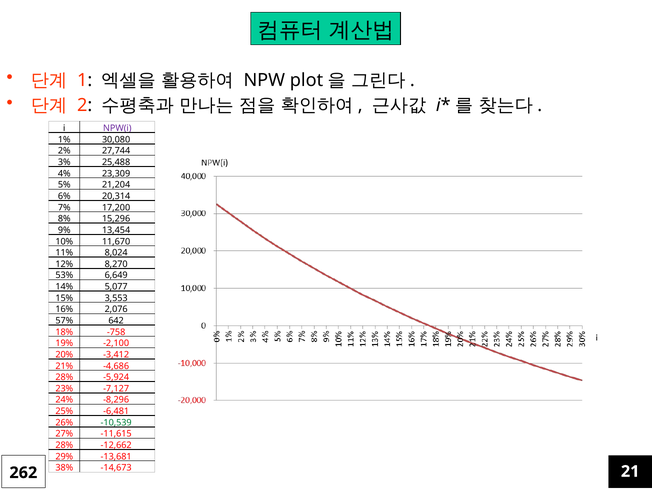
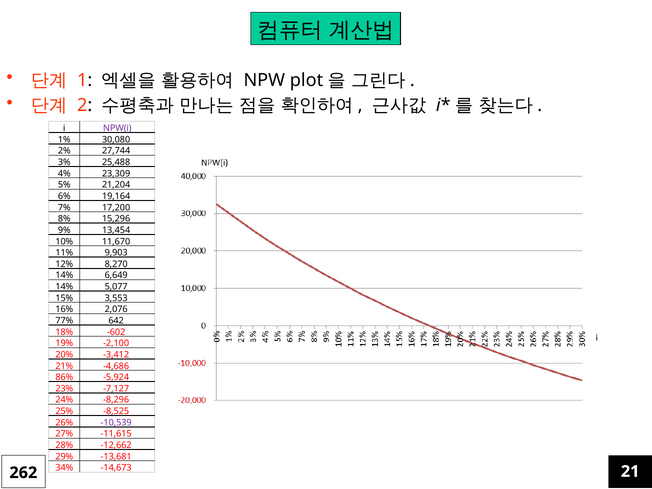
20,314: 20,314 -> 19,164 (116, 196)
8,024: 8,024 -> 9,903 (116, 253)
53%: 53% -> 14% (64, 275)
57%: 57% -> 77% (64, 321)
-758: -758 -> -602 (116, 332)
28%: 28% -> 86% (64, 377)
-6,481: -6,481 -> -8,525 (116, 411)
-10,539 colour: green -> purple (116, 423)
38%: 38% -> 34% (64, 468)
